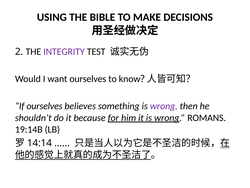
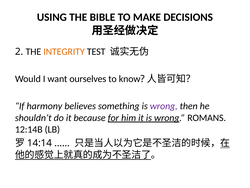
INTEGRITY colour: purple -> orange (64, 51)
If ourselves: ourselves -> harmony (44, 106)
19:14B: 19:14B -> 12:14B (29, 129)
